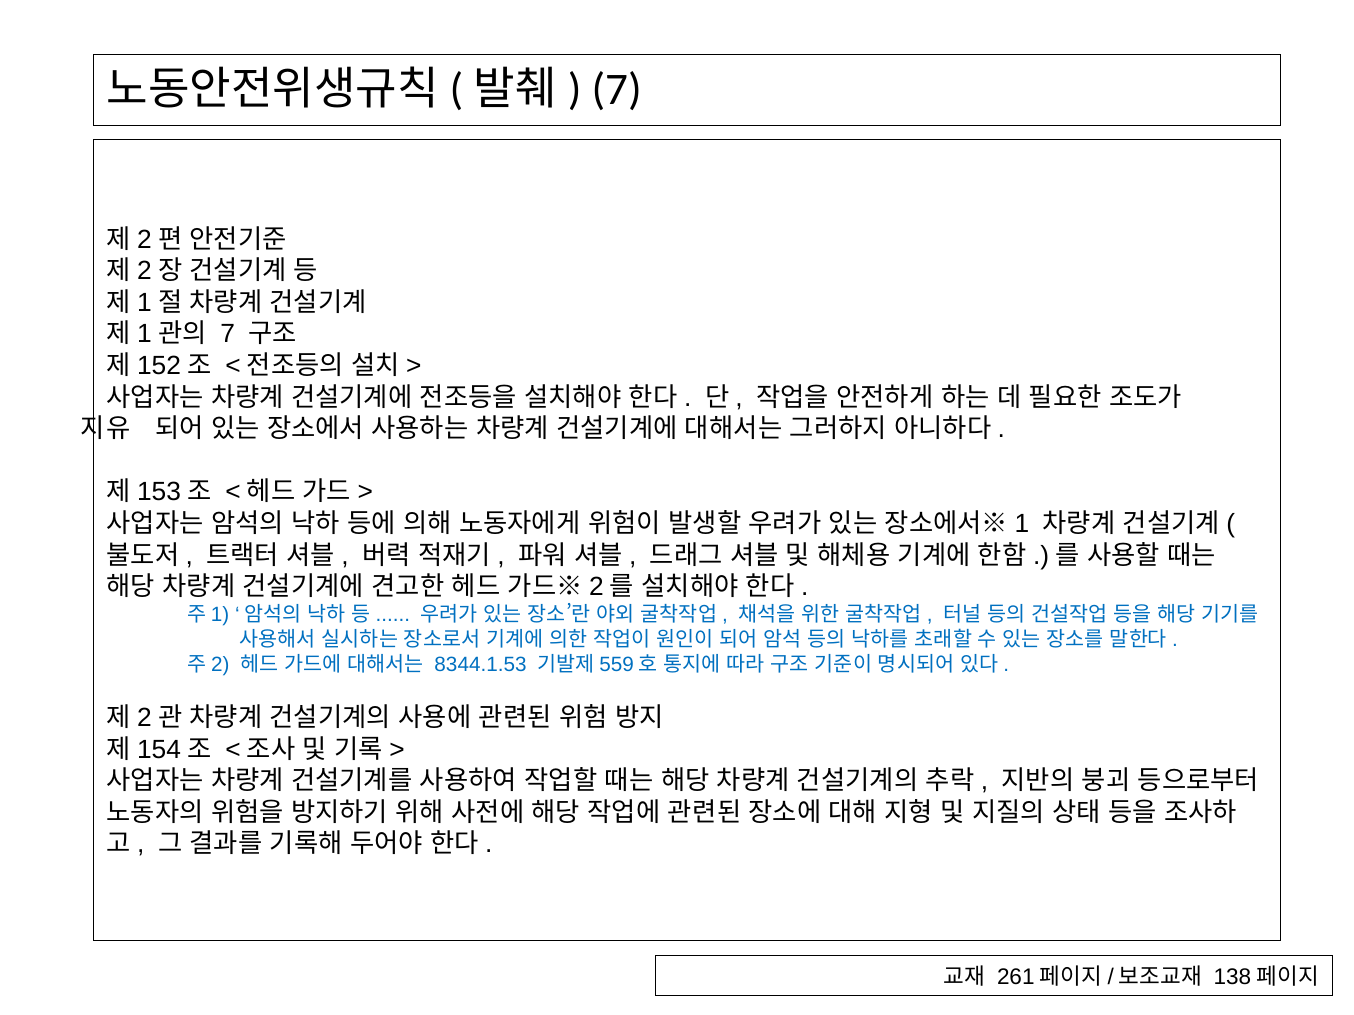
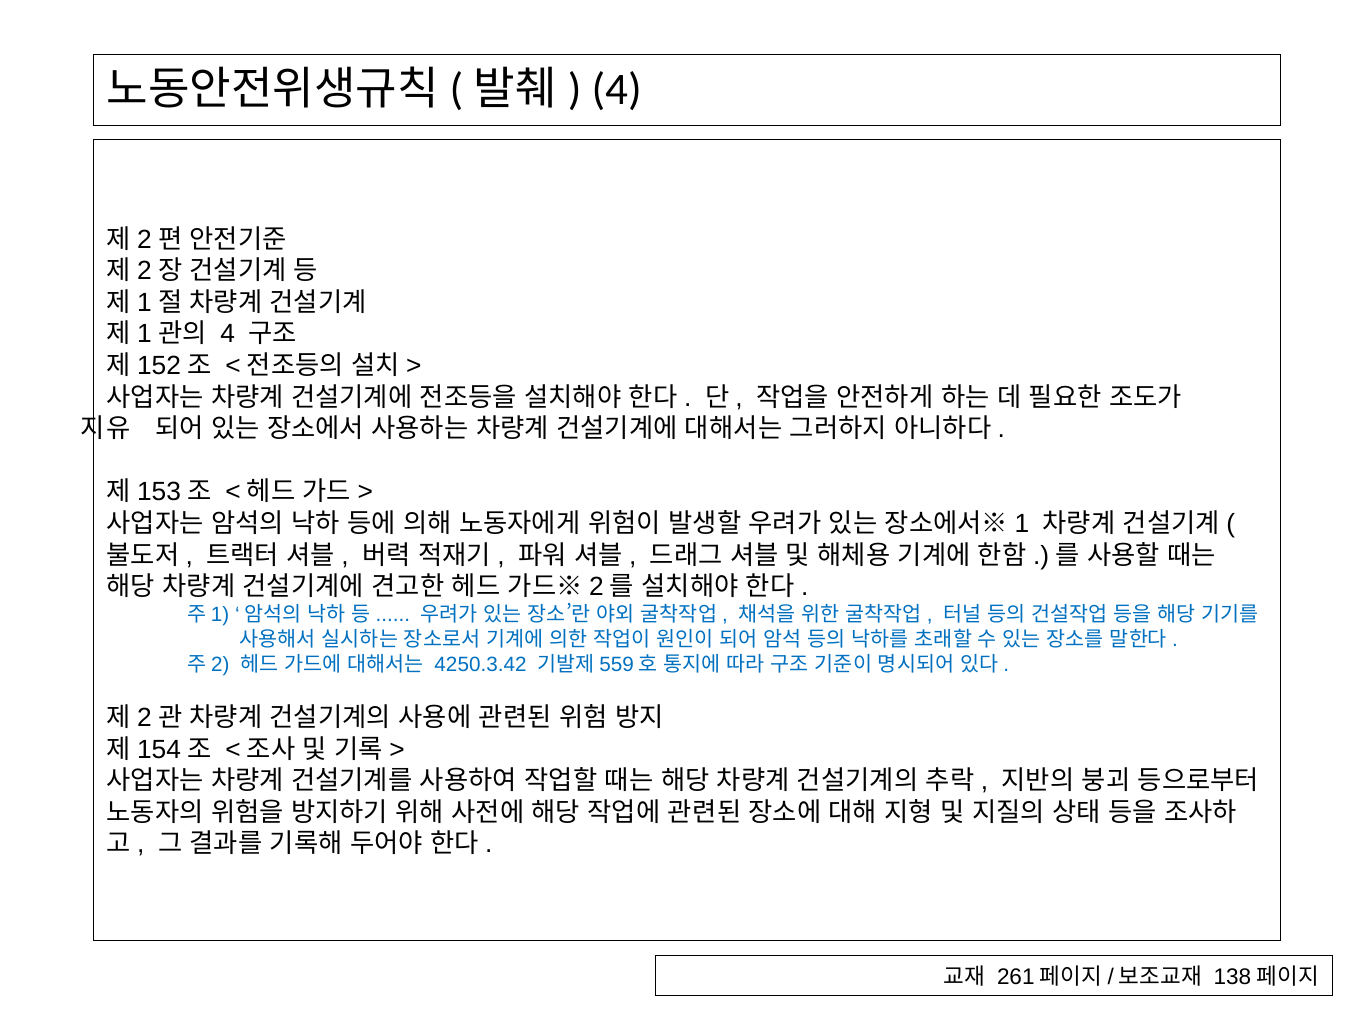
7: 7 -> 4 (617, 89)
7: 7 -> 4 (228, 334)
8344.1.53: 8344.1.53 -> 4250.3.42 (481, 665)
